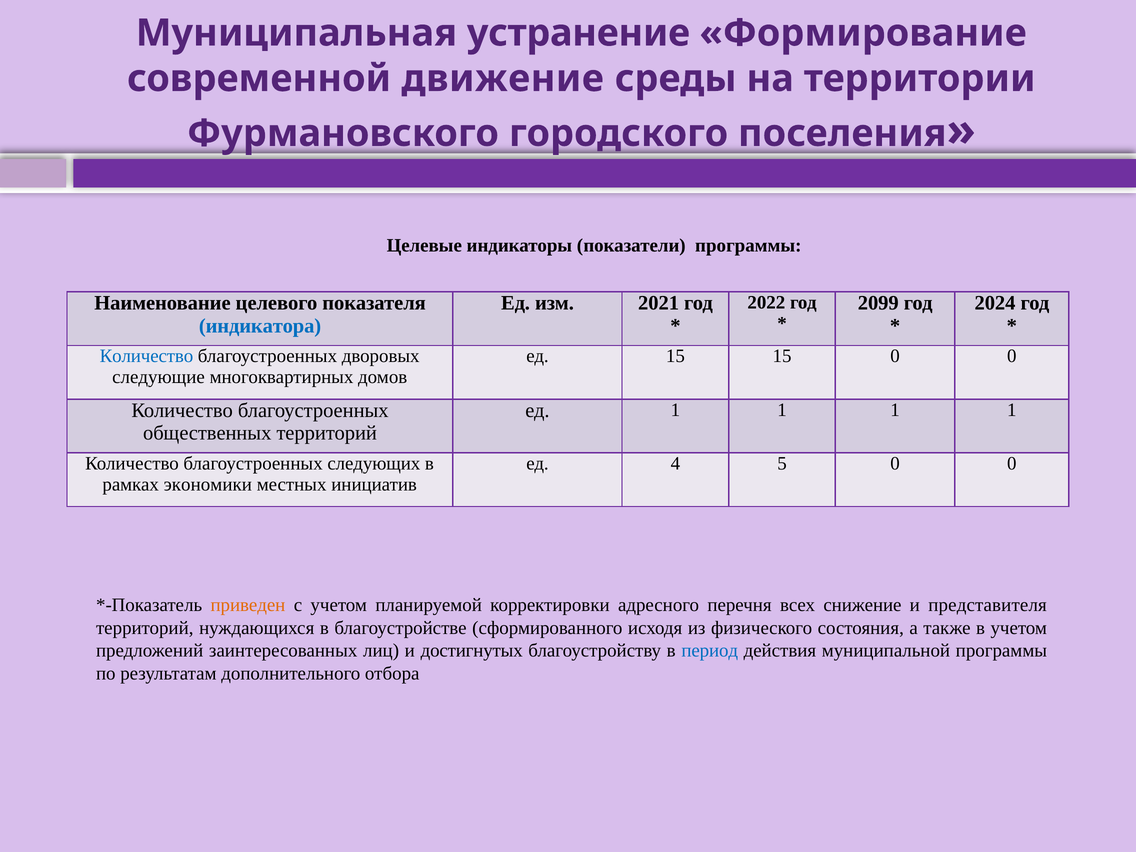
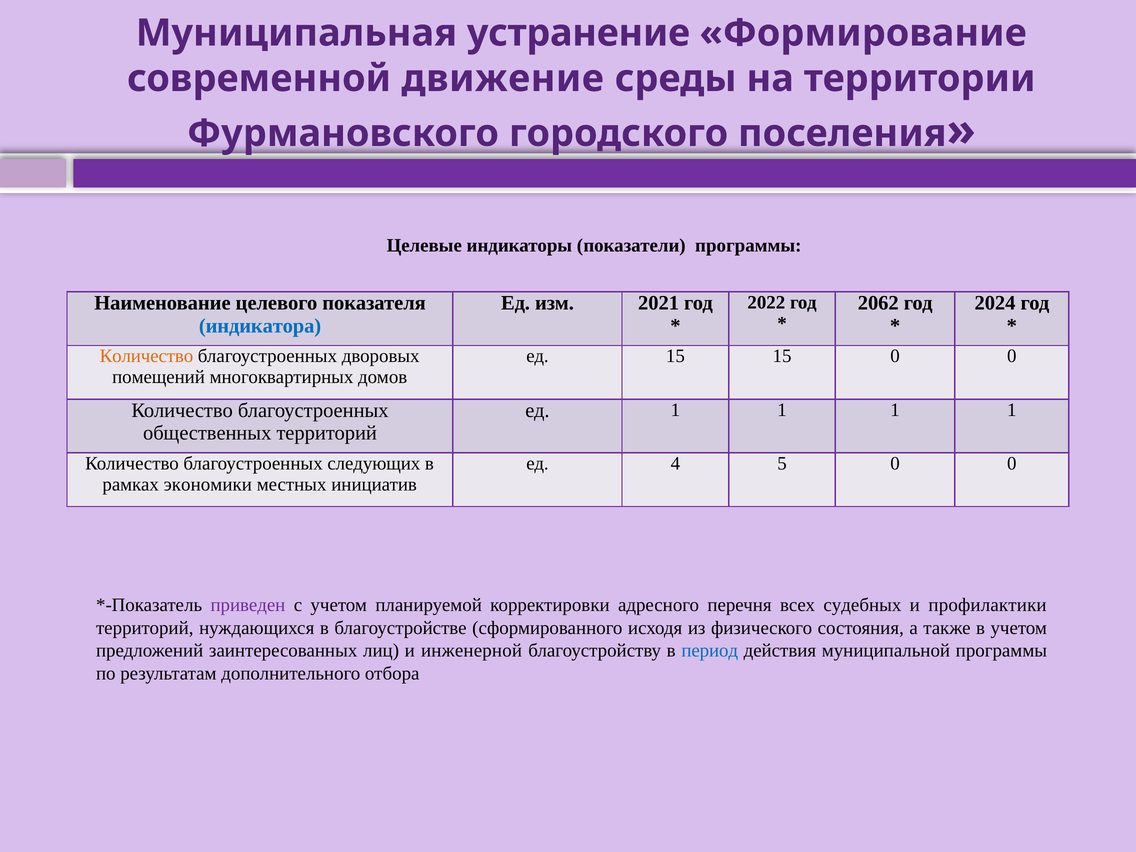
2099: 2099 -> 2062 (878, 303)
Количество colour: blue -> orange (146, 356)
следующие: следующие -> помещений (159, 377)
приведен colour: orange -> purple (248, 605)
снижение: снижение -> судебных (862, 605)
представителя: представителя -> профилактики (988, 605)
достигнутых: достигнутых -> инженерной (472, 651)
